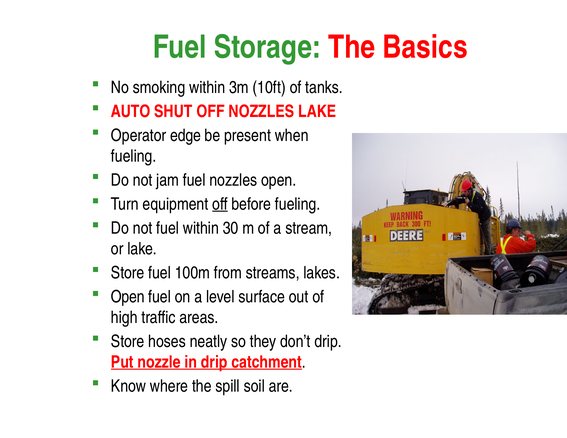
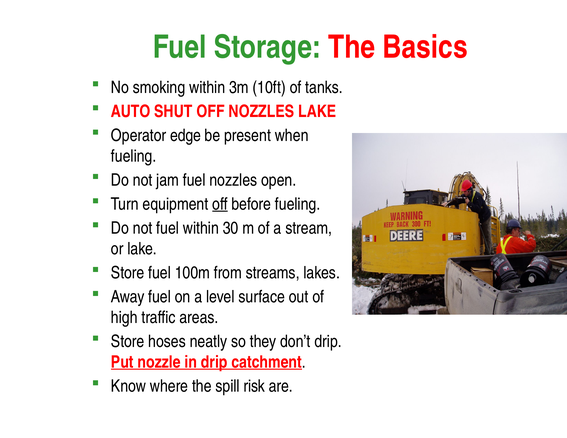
Open: Open -> Away (128, 297)
soil: soil -> risk (254, 386)
